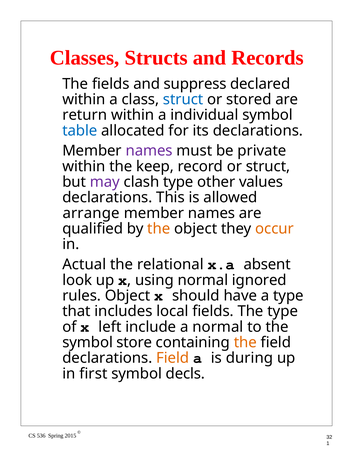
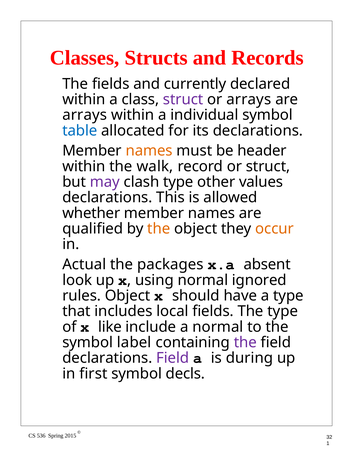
suppress: suppress -> currently (195, 84)
struct colour: blue -> purple (183, 99)
or stored: stored -> arrays (249, 99)
return: return -> arrays (85, 115)
names colour: purple -> orange (149, 151)
private: private -> header (262, 151)
keep: keep -> walk (155, 166)
arrange: arrange -> whether (91, 213)
relational: relational -> packages (170, 264)
left: left -> like (110, 327)
store: store -> label (134, 342)
the colour: orange -> purple (245, 342)
Field colour: orange -> purple (173, 358)
